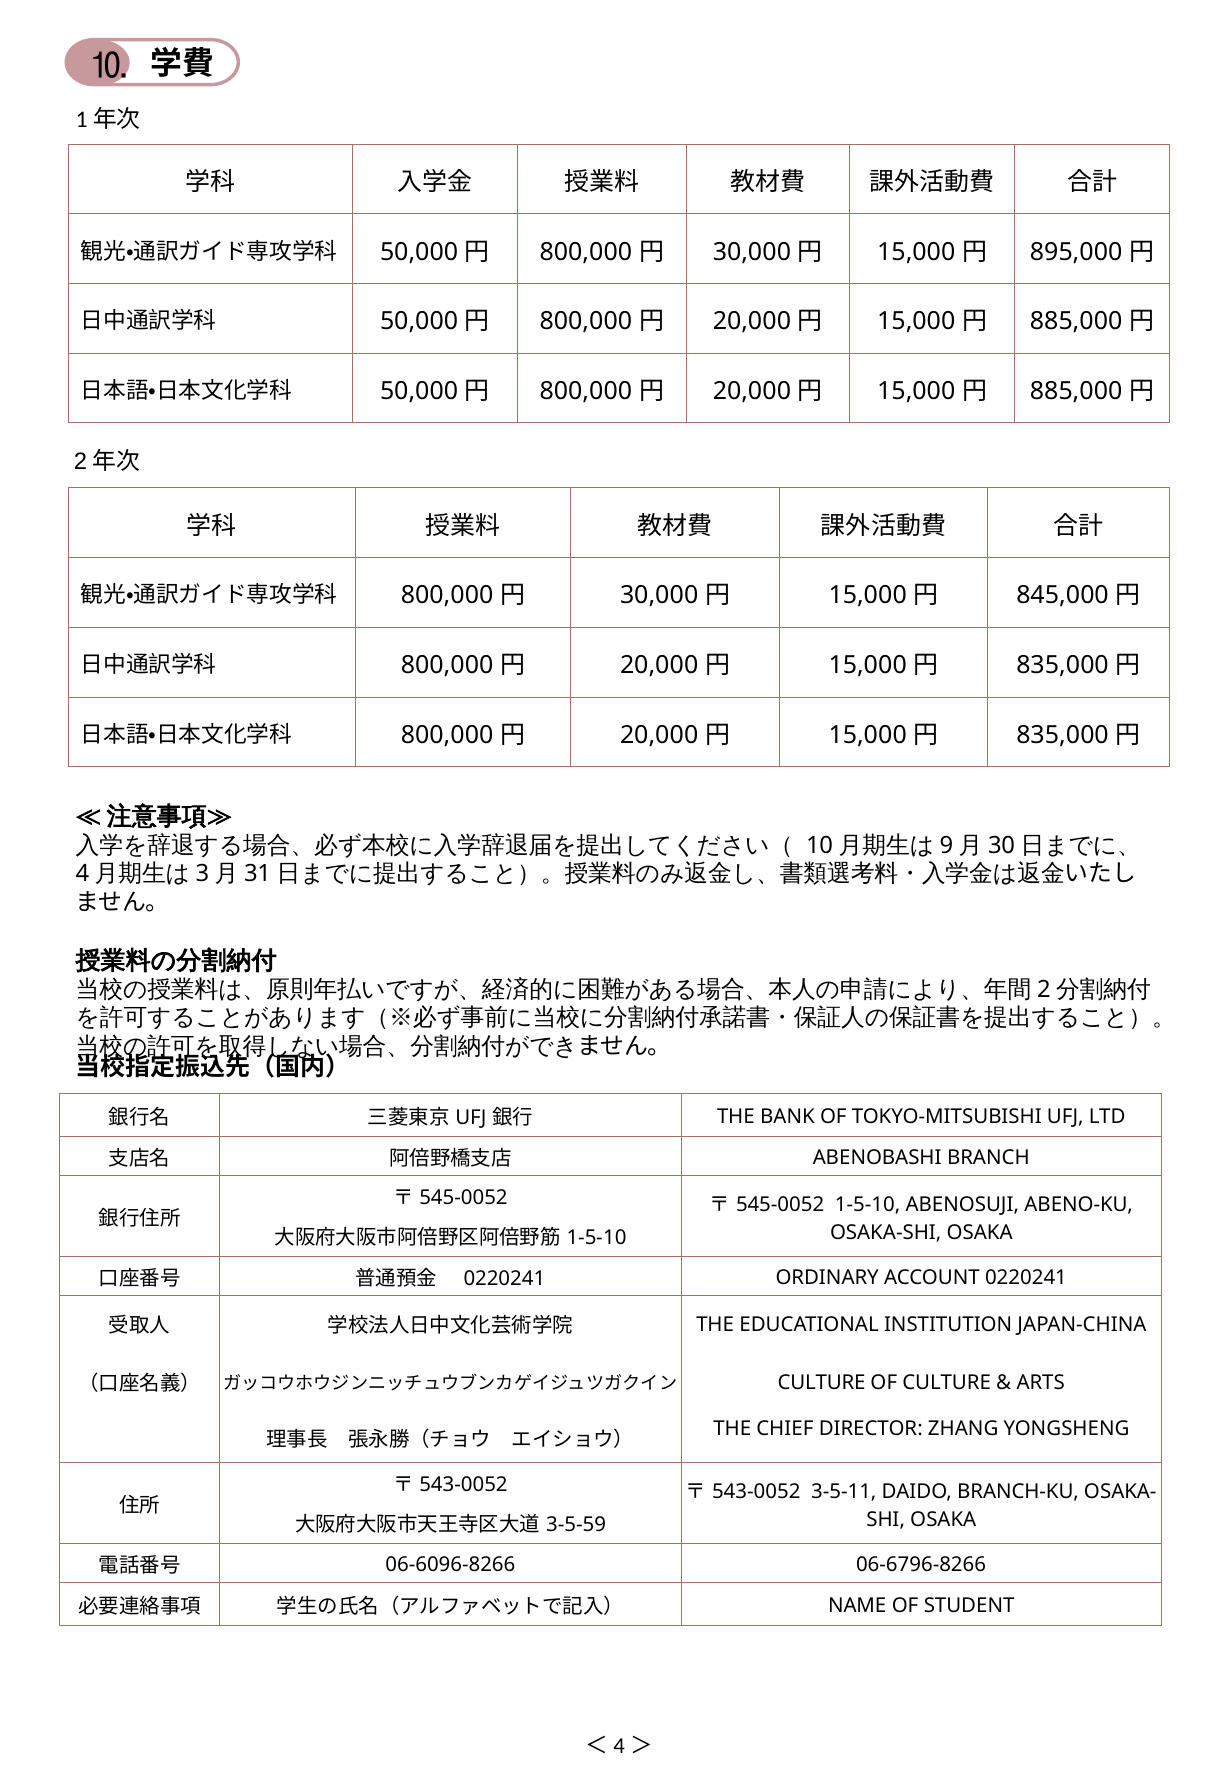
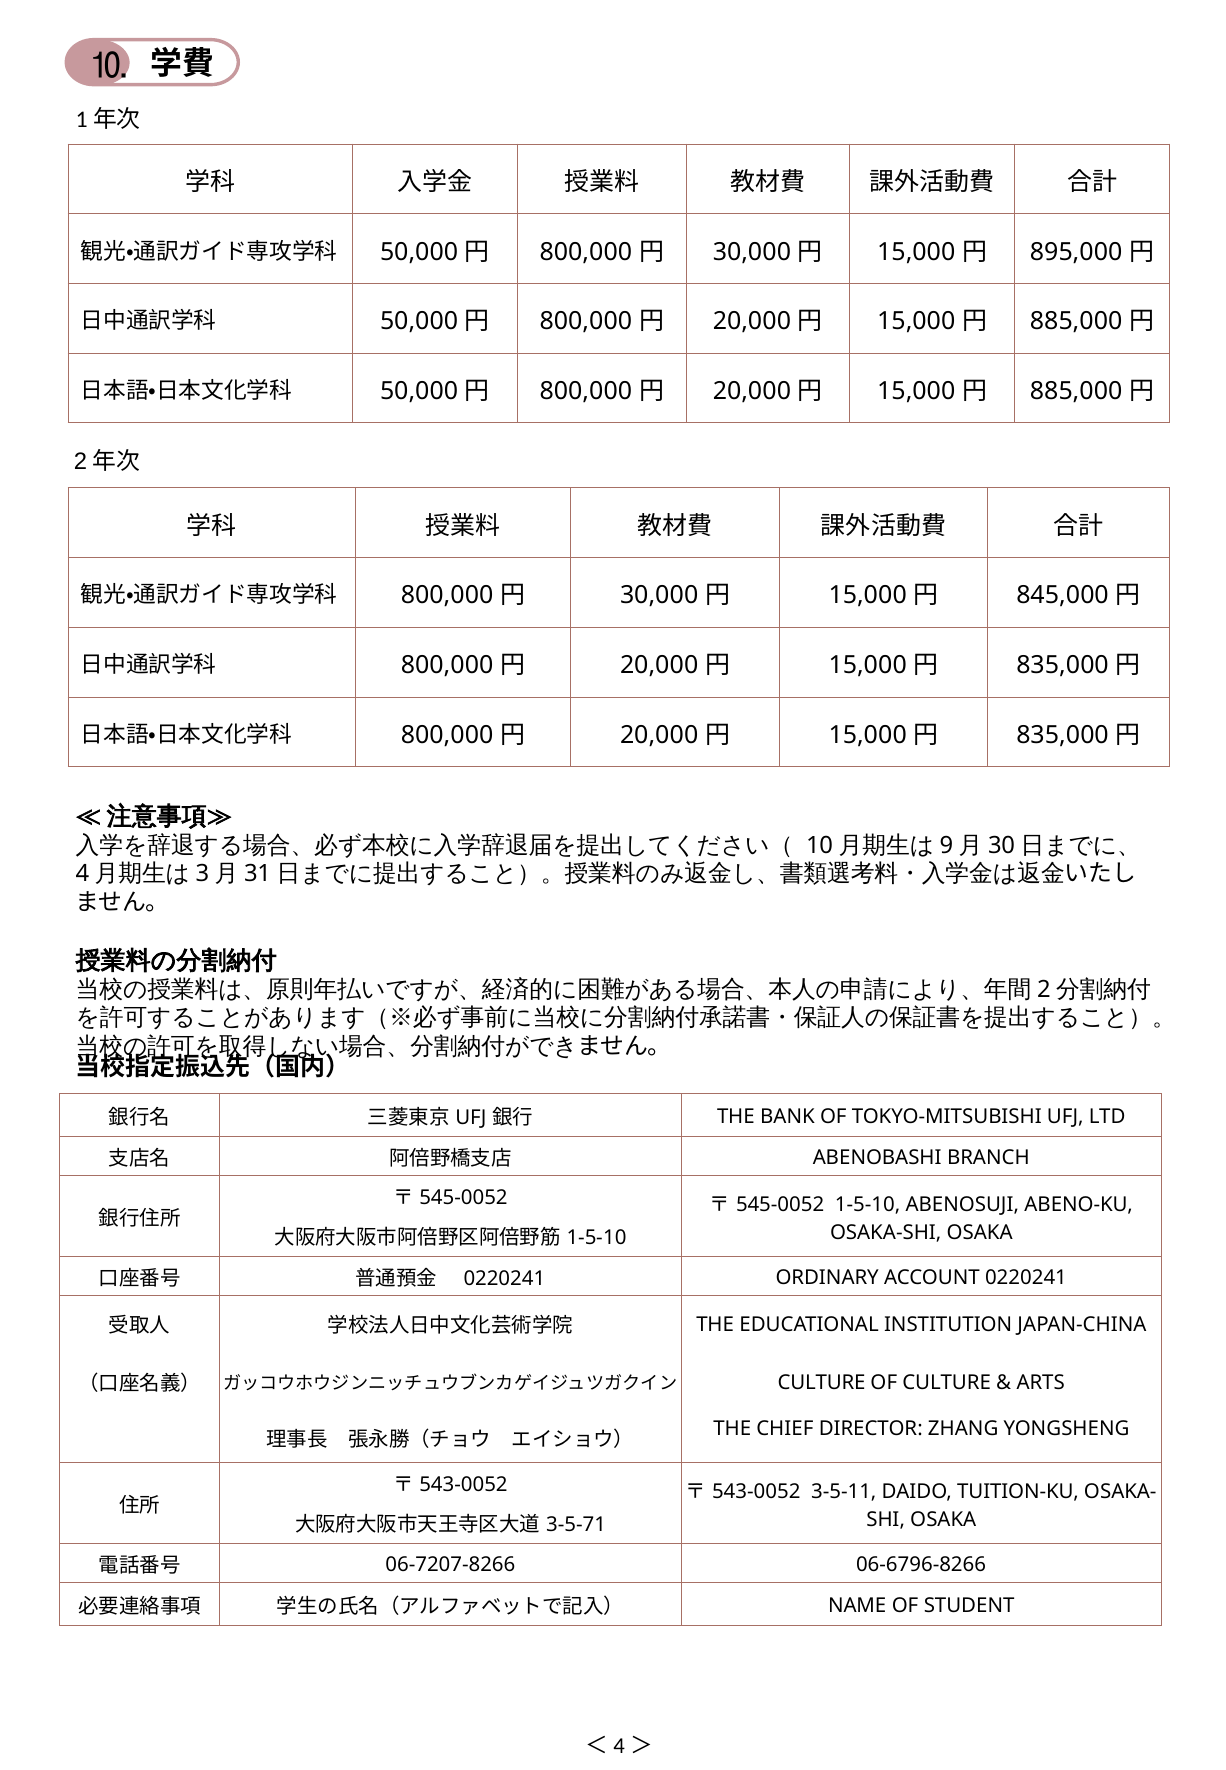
BRANCH-KU: BRANCH-KU -> TUITION-KU (1018, 1493)
3-5-59: 3-5-59 -> 3-5-71 (576, 1526)
06-6096-8266: 06-6096-8266 -> 06-7207-8266 (450, 1566)
